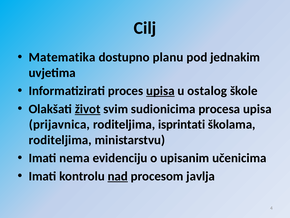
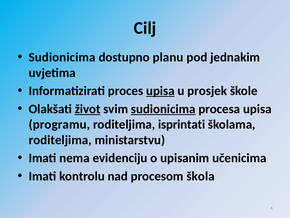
Matematika: Matematika -> Sudionicima (62, 57)
ostalog: ostalog -> prosjek (207, 91)
sudionicima underline: none -> present (163, 109)
prijavnica: prijavnica -> programu (59, 124)
nad underline: present -> none (118, 176)
javlja: javlja -> škola (201, 176)
